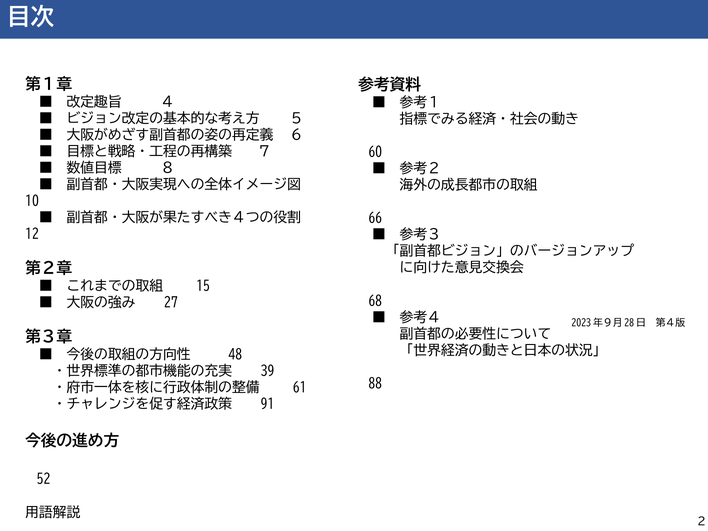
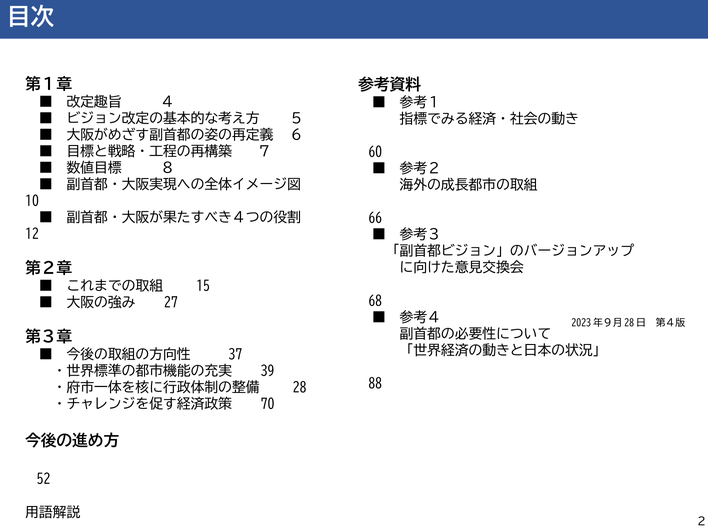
48: 48 -> 37 (235, 355)
61: 61 -> 28 (300, 388)
91: 91 -> 70 (268, 404)
